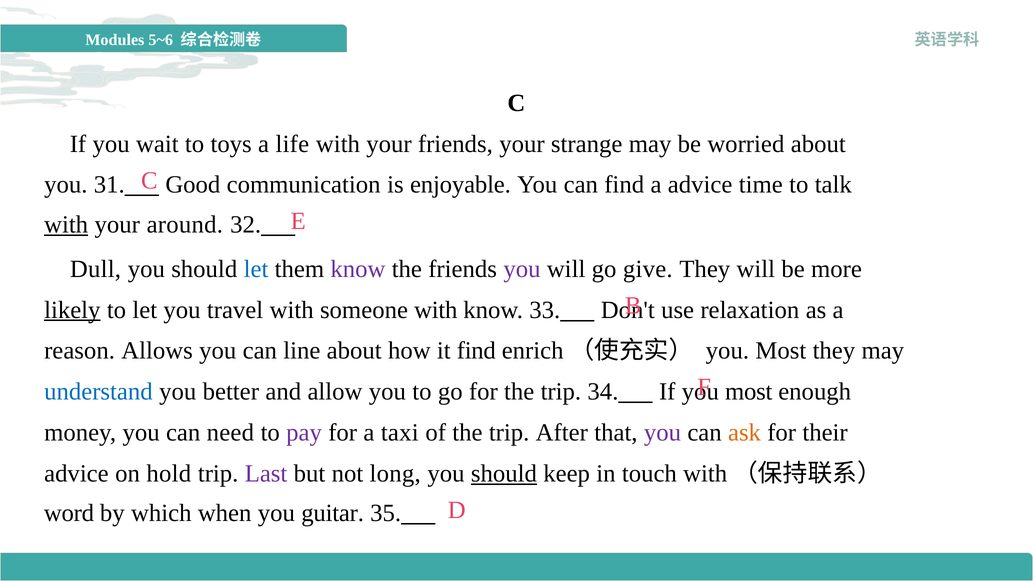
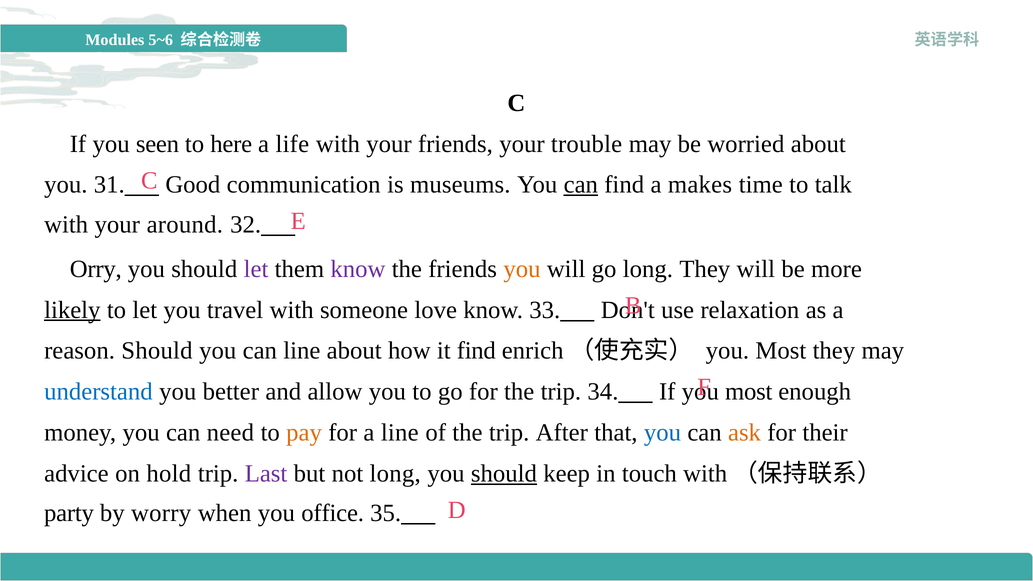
wait: wait -> seen (157, 144)
toys: toys -> here (231, 144)
strange: strange -> trouble (587, 144)
enjoyable: enjoyable -> museums (460, 185)
can underline: none -> present (581, 185)
a advice: advice -> makes (700, 185)
with underline: present -> none (66, 225)
Dull: Dull -> Orry (96, 269)
let colour: blue -> purple (256, 269)
you colour: purple -> orange (522, 269)
go give: give -> long (648, 269)
someone with: with -> love (436, 310)
reason Allows: Allows -> Should (157, 351)
pay colour: purple -> orange (304, 433)
a taxi: taxi -> line (400, 433)
you colour: purple -> blue (662, 433)
word: word -> party (69, 513)
which: which -> worry (161, 513)
guitar: guitar -> office (333, 513)
